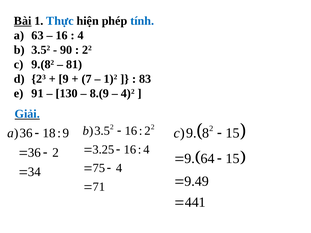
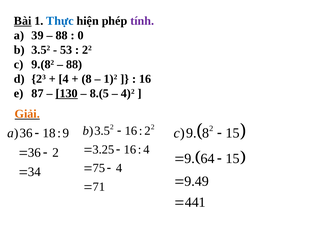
tính colour: blue -> purple (142, 21)
63: 63 -> 39 (38, 35)
16: 16 -> 88 (62, 35)
4: 4 -> 0 (81, 35)
90: 90 -> 53 (66, 50)
81: 81 -> 88 (74, 65)
9: 9 -> 4 (64, 79)
7: 7 -> 8 (87, 79)
83: 83 -> 16 (145, 79)
91: 91 -> 87 (38, 94)
130 underline: none -> present (67, 94)
8.(9: 8.(9 -> 8.(5 (99, 94)
Giải colour: blue -> orange (27, 114)
